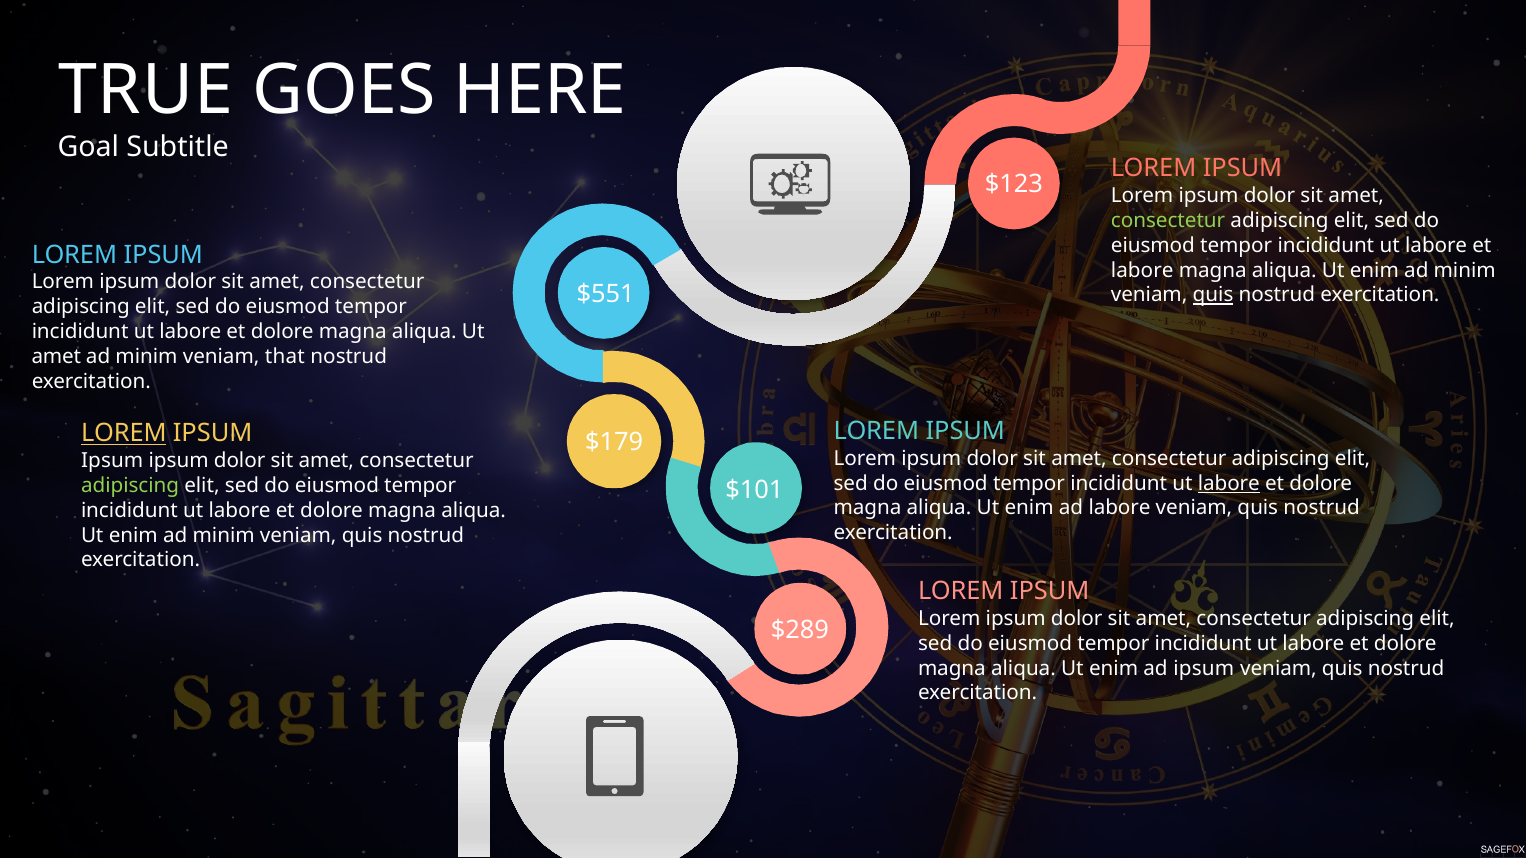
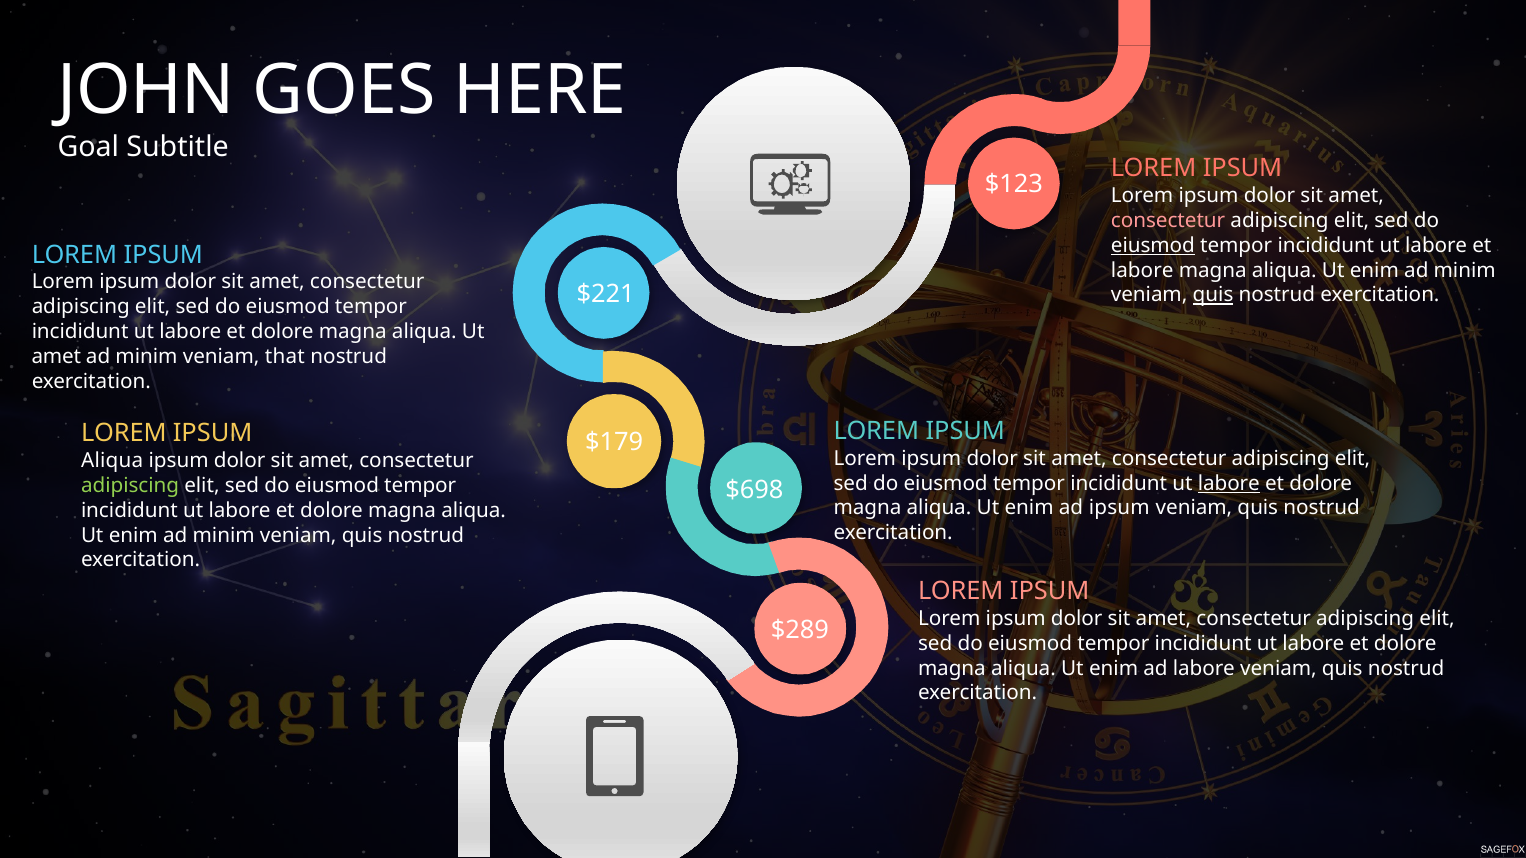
TRUE: TRUE -> JOHN (146, 91)
consectetur colour: light green -> pink (1168, 221)
eiusmod underline: none -> present (1153, 246)
$551: $551 -> $221 (606, 294)
LOREM underline: present -> none (124, 434)
Ipsum: Ipsum -> Aliqua (112, 461)
$101: $101 -> $698 (754, 490)
ad labore: labore -> ipsum (1119, 508)
ad ipsum: ipsum -> labore (1204, 669)
